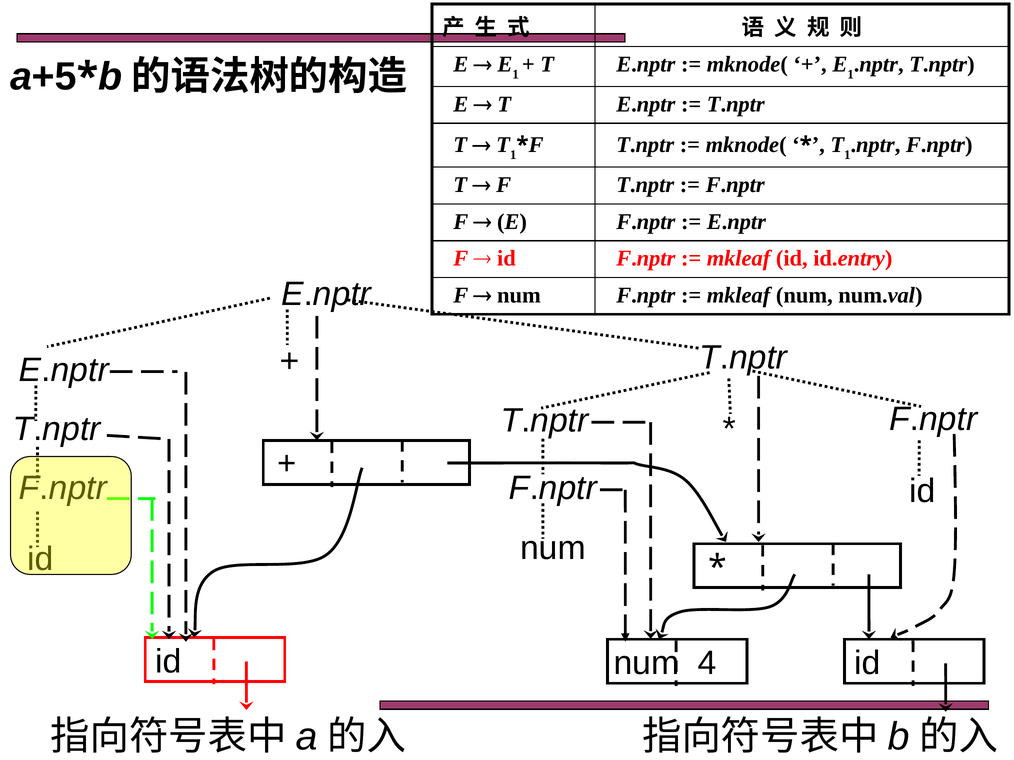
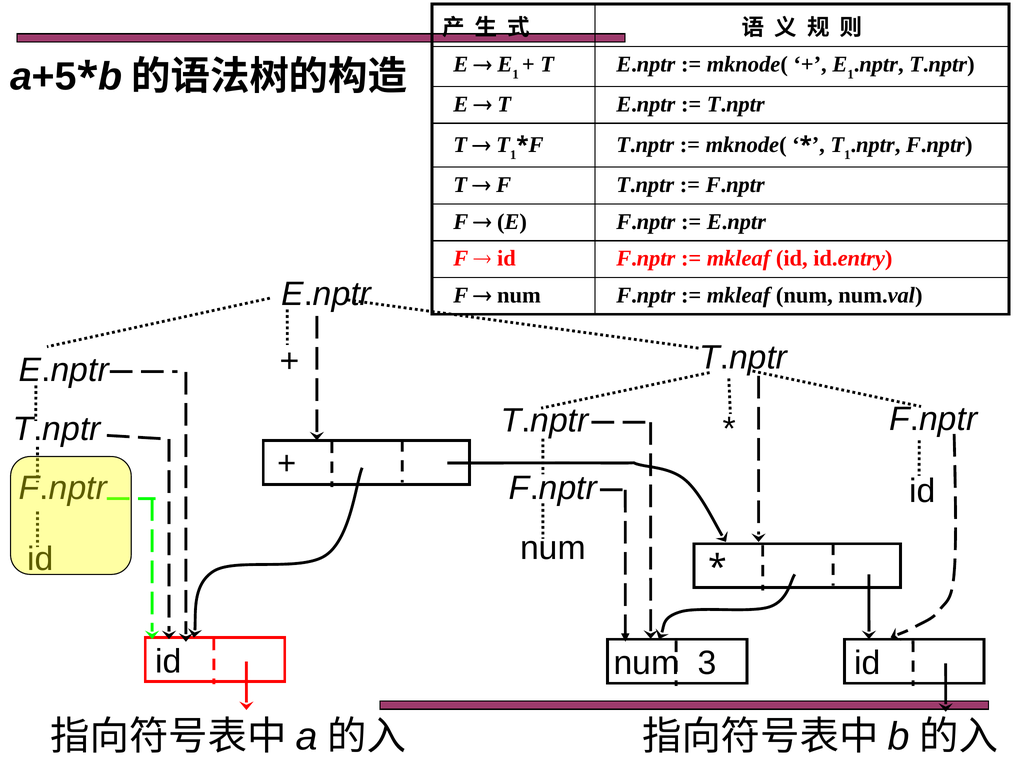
4: 4 -> 3 (707, 664)
